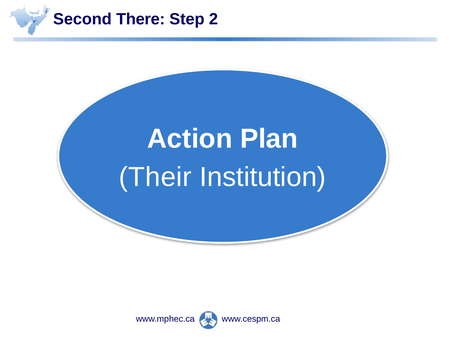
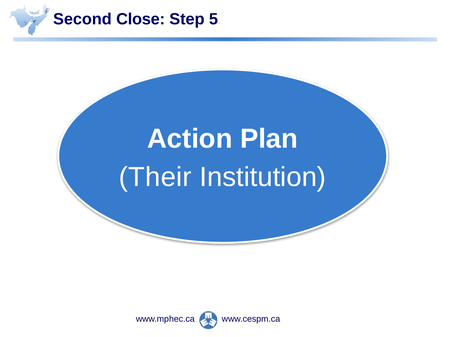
There: There -> Close (141, 19)
2: 2 -> 5 (214, 19)
